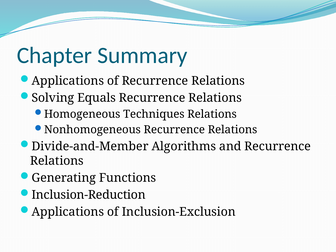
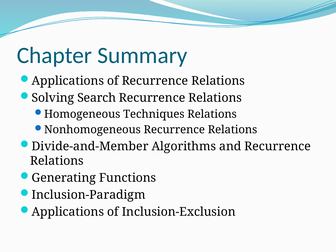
Equals: Equals -> Search (97, 98)
Inclusion-Reduction: Inclusion-Reduction -> Inclusion-Paradigm (89, 195)
